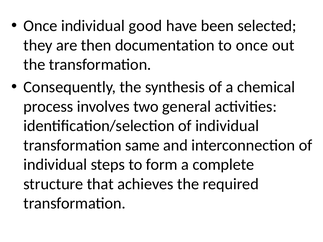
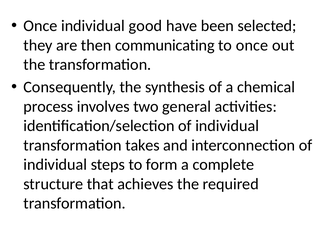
documentation: documentation -> communicating (165, 45)
same: same -> takes (142, 145)
